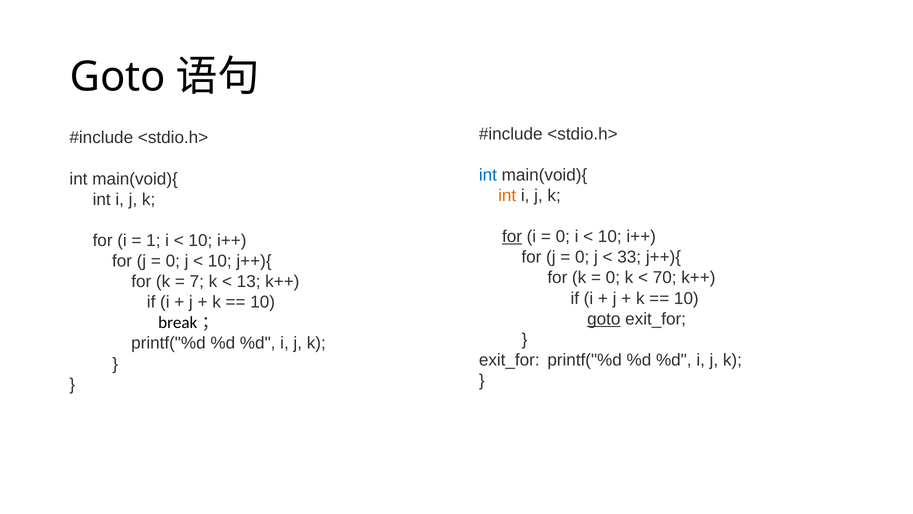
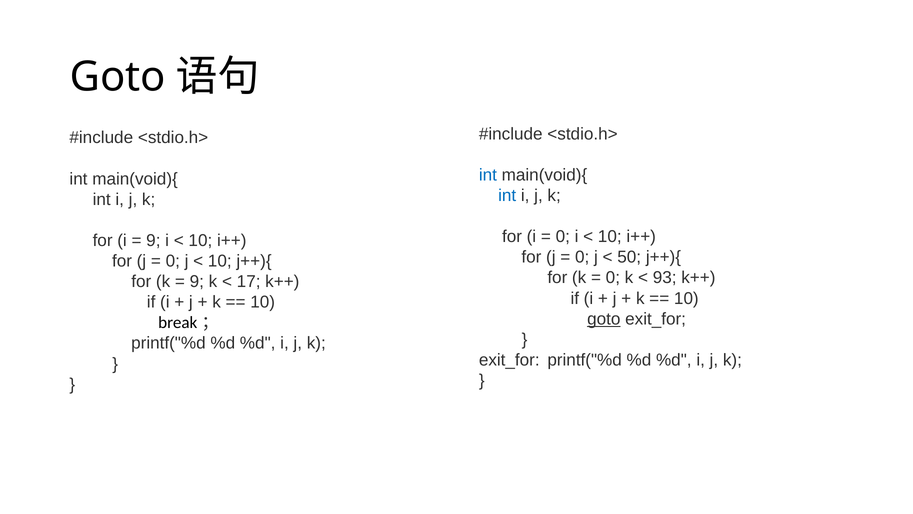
int colour: orange -> blue (507, 195)
for underline: present -> none (512, 237)
1: 1 -> 9 (153, 240)
33: 33 -> 50 (629, 257)
70: 70 -> 93 (665, 278)
7: 7 -> 9 (197, 281)
13: 13 -> 17 (249, 281)
